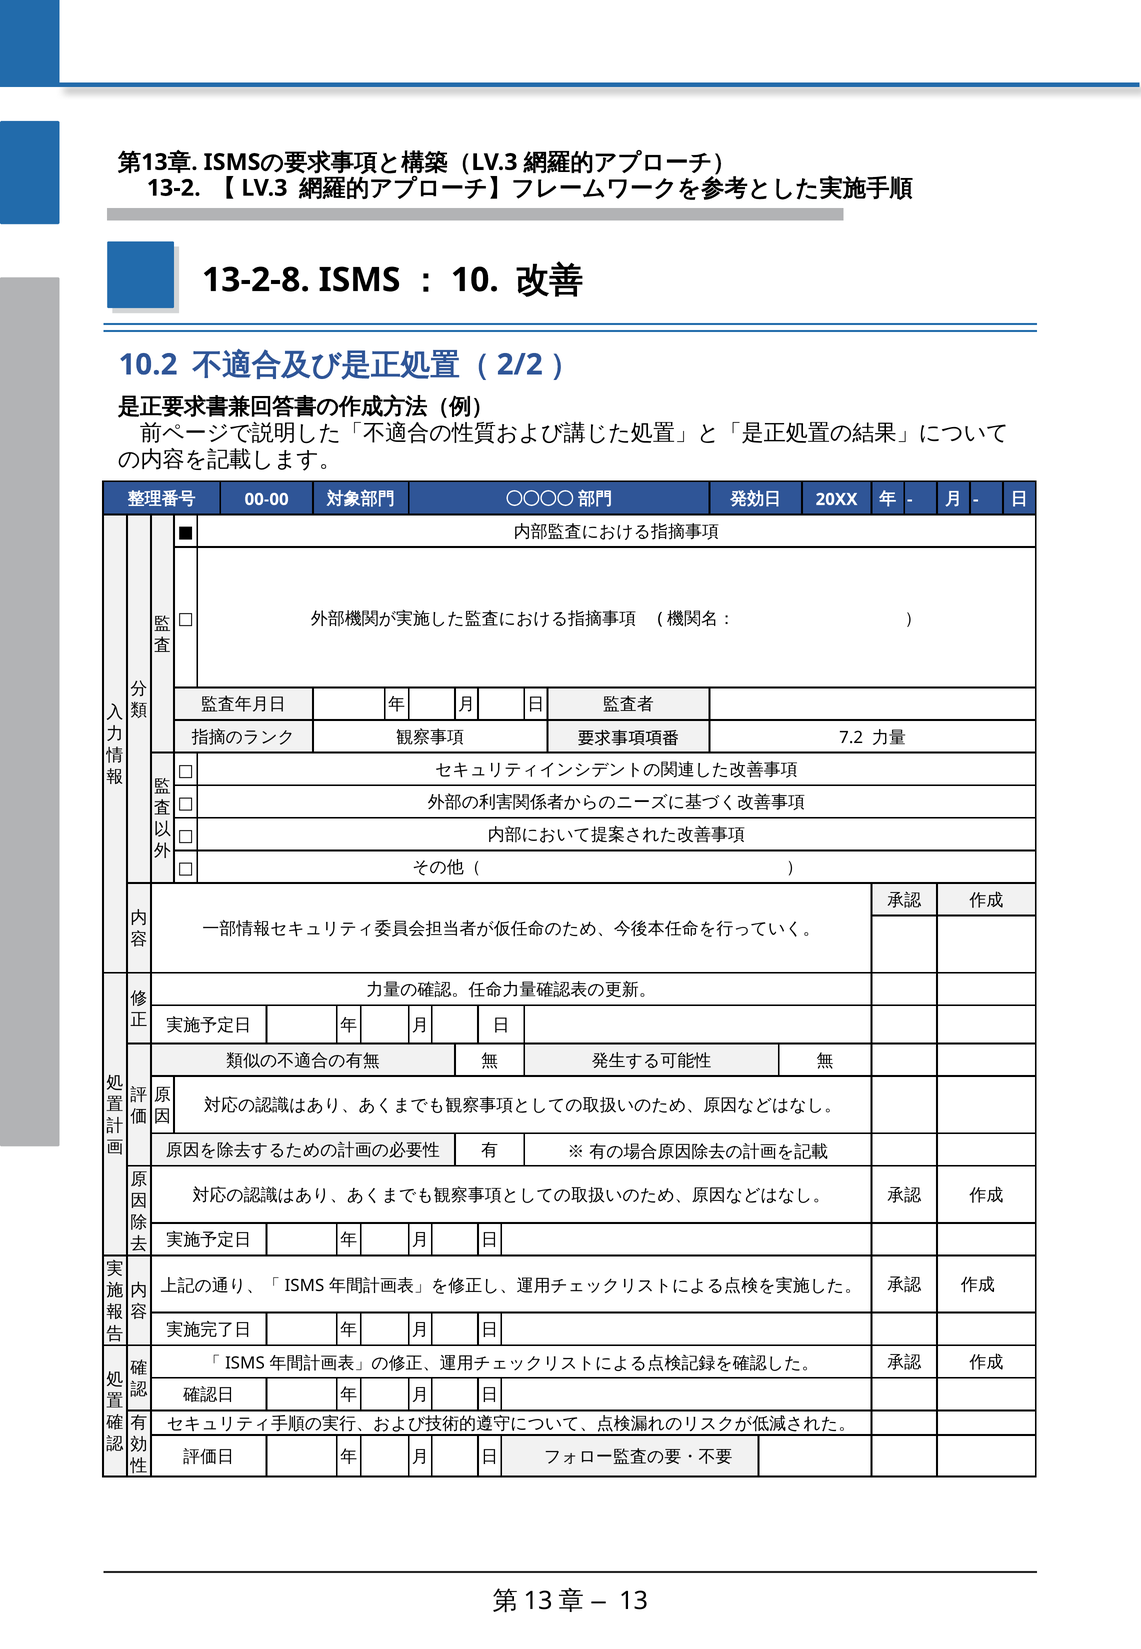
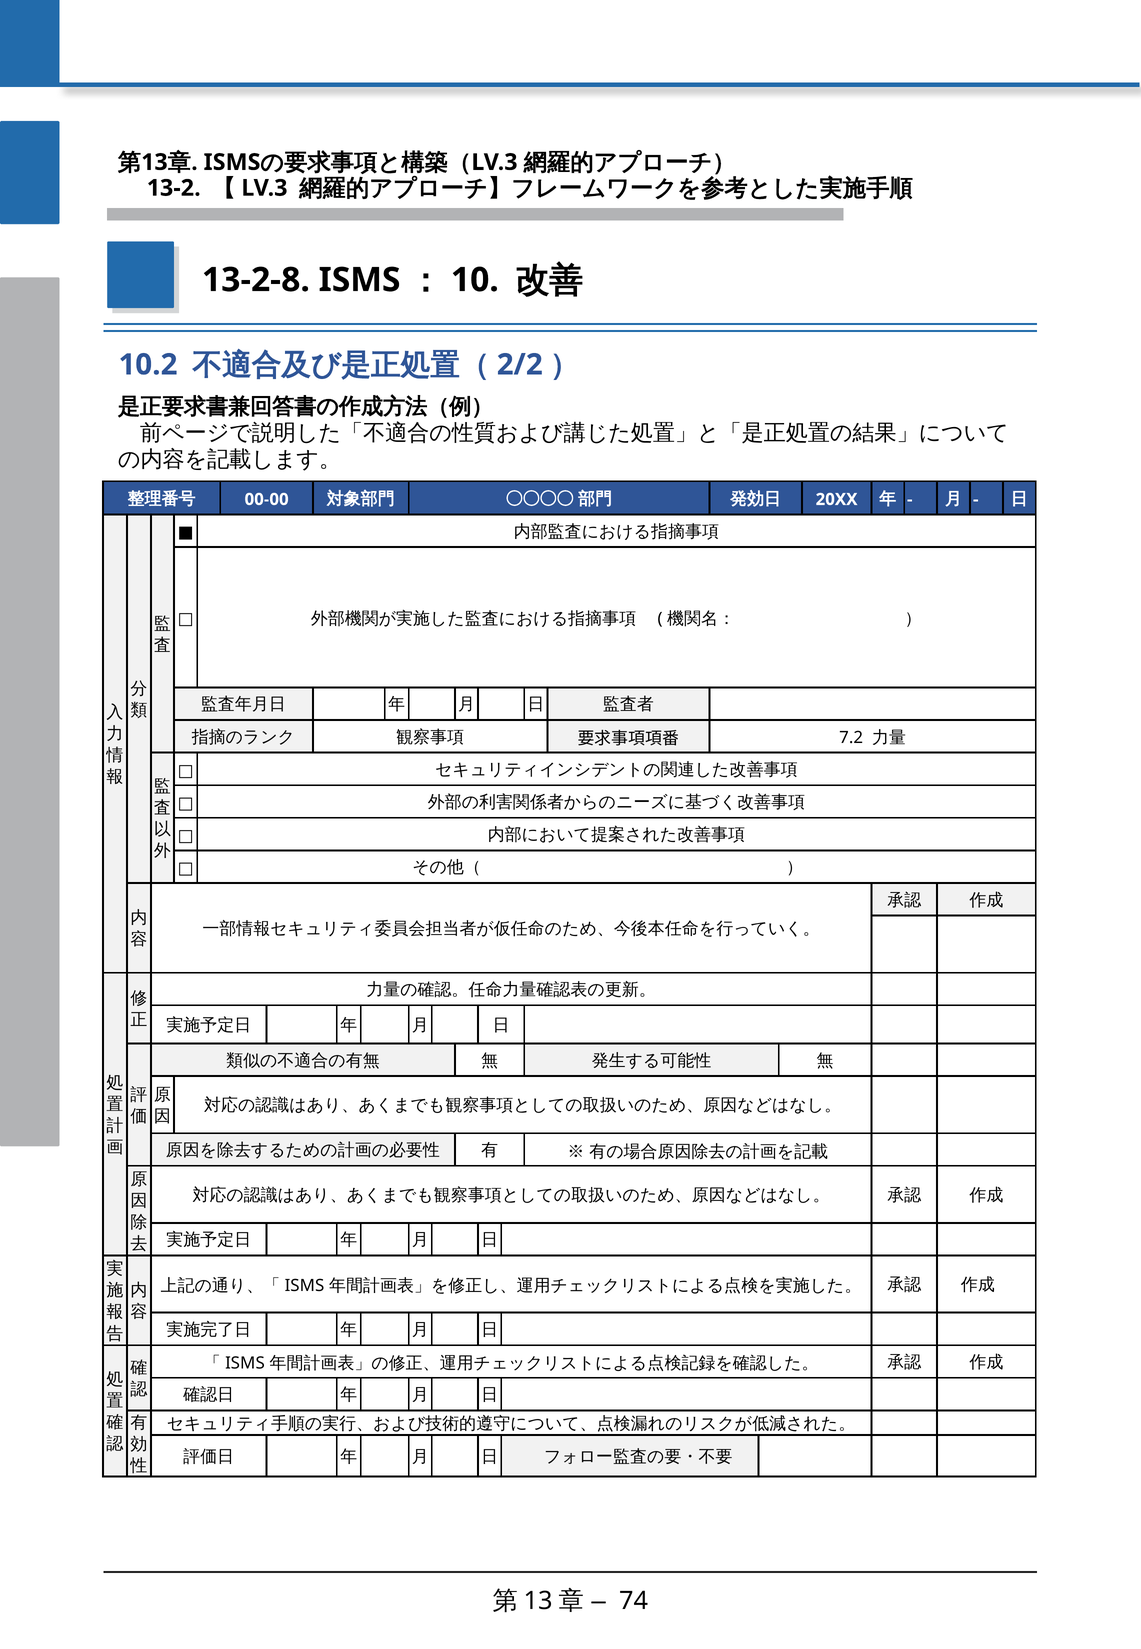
13: 13 -> 74 (634, 1600)
